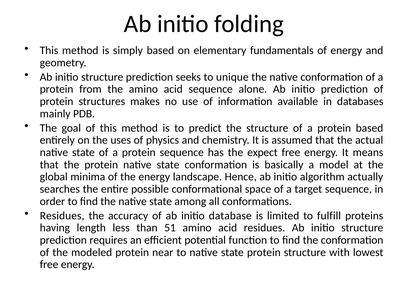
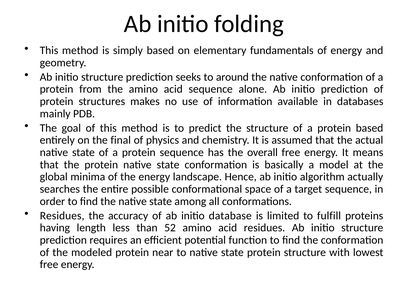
unique: unique -> around (232, 77)
uses: uses -> final (121, 140)
expect: expect -> overall (262, 152)
51: 51 -> 52 (170, 228)
